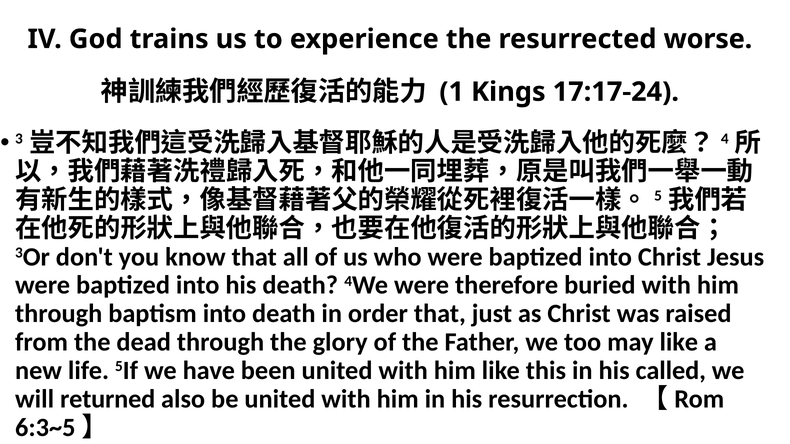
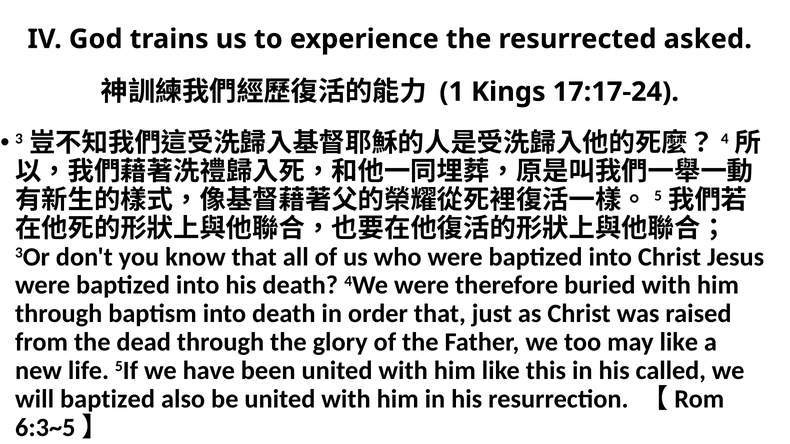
worse: worse -> asked (708, 39)
will returned: returned -> baptized (108, 399)
